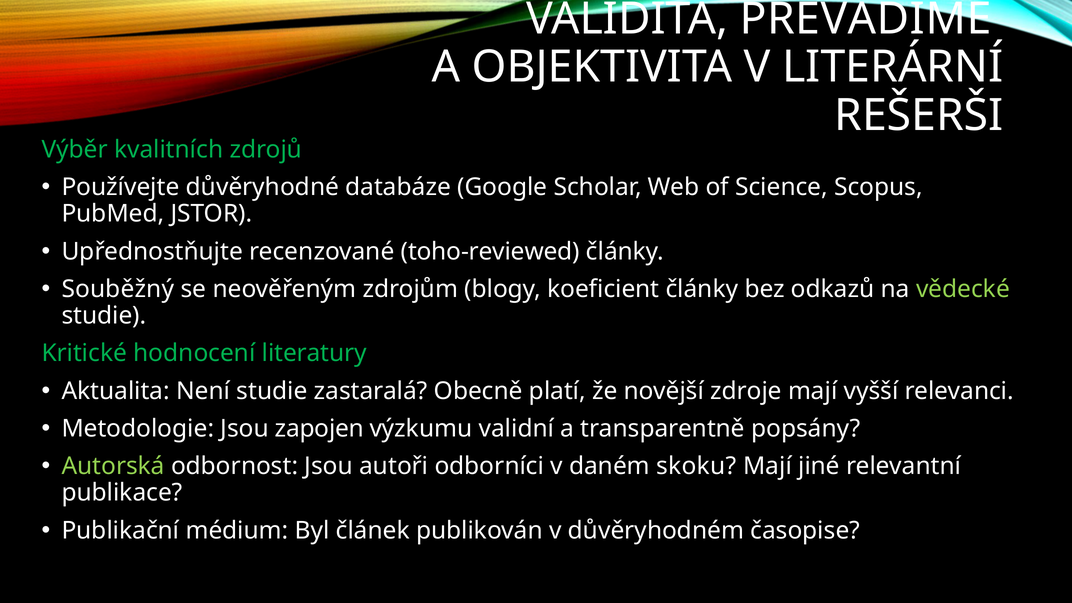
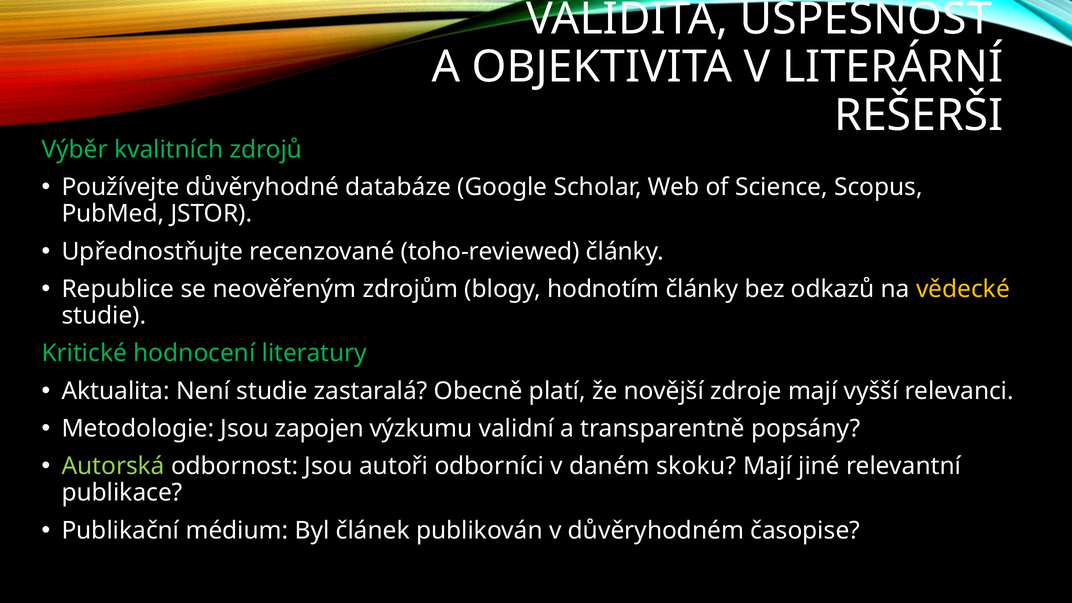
PŘEVÁDÍME: PŘEVÁDÍME -> ÚSPĚŠNOST (866, 19)
Souběžný: Souběžný -> Republice (118, 289)
koeficient: koeficient -> hodnotím (603, 289)
vědecké colour: light green -> yellow (963, 289)
